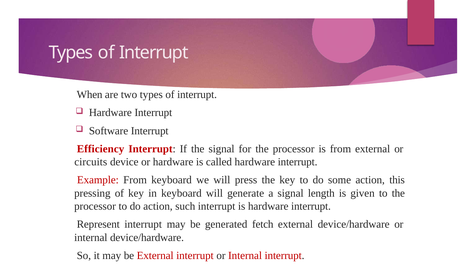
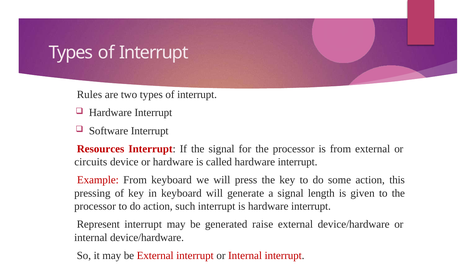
When: When -> Rules (89, 95)
Efficiency: Efficiency -> Resources (101, 149)
fetch: fetch -> raise (263, 224)
